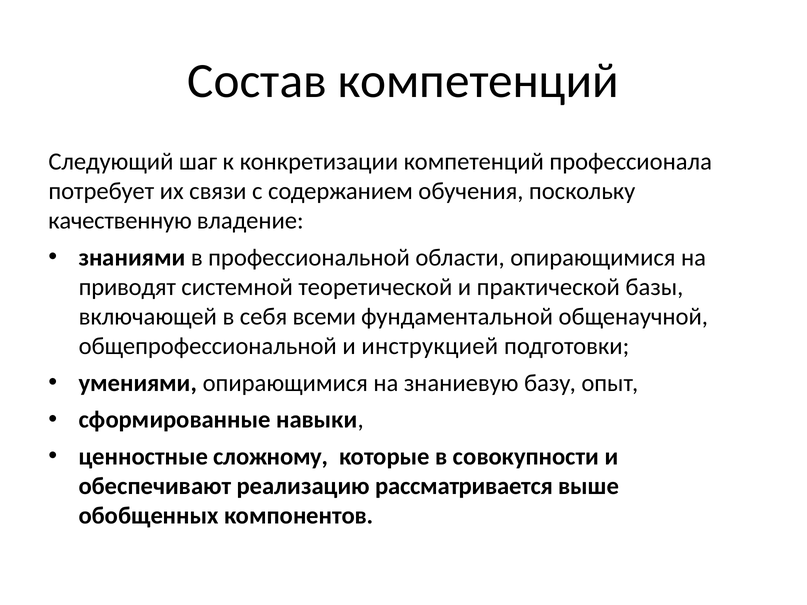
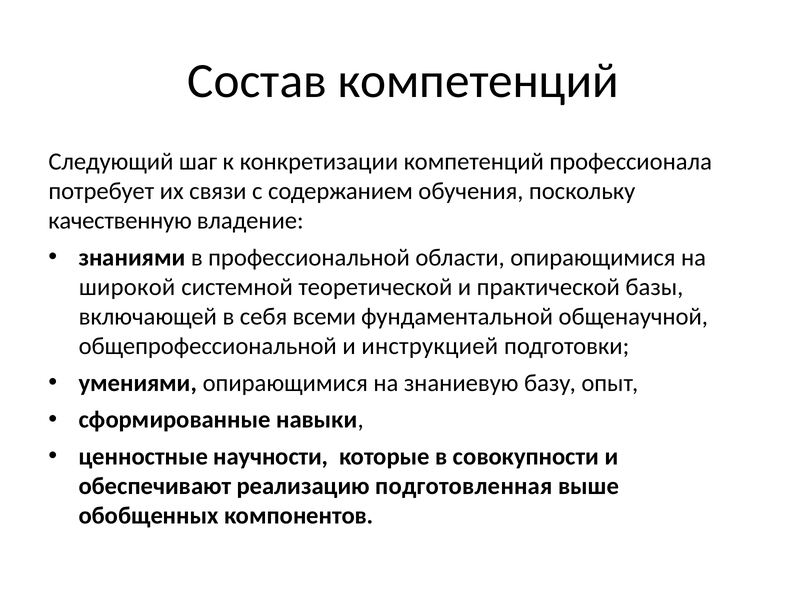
приводят: приводят -> широкой (127, 287)
сложному: сложному -> научности (271, 457)
рассматривается: рассматривается -> подготовленная (464, 486)
